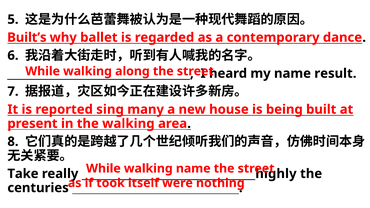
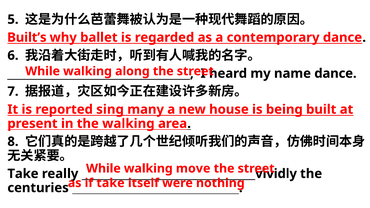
name result: result -> dance (335, 73)
walking name: name -> move (193, 169)
highly: highly -> vividly (276, 174)
if took: took -> take (110, 183)
